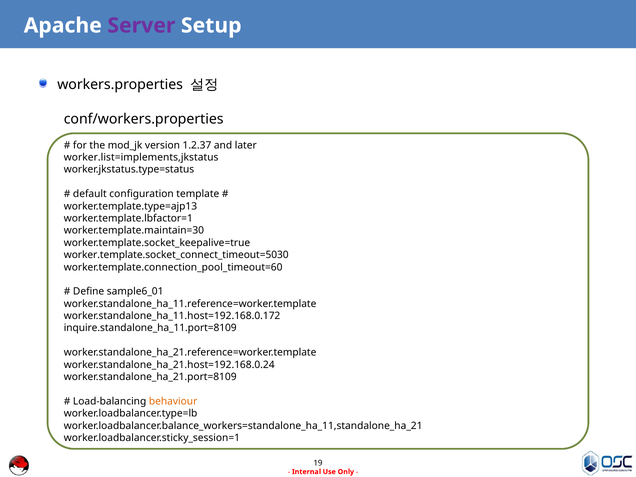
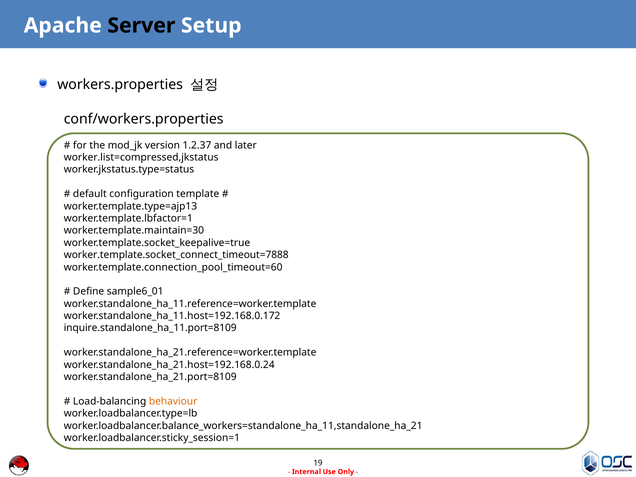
Server colour: purple -> black (141, 26)
worker.list=implements,jkstatus: worker.list=implements,jkstatus -> worker.list=compressed,jkstatus (141, 157)
worker.template.socket_connect_timeout=5030: worker.template.socket_connect_timeout=5030 -> worker.template.socket_connect_timeout=7888 (176, 255)
